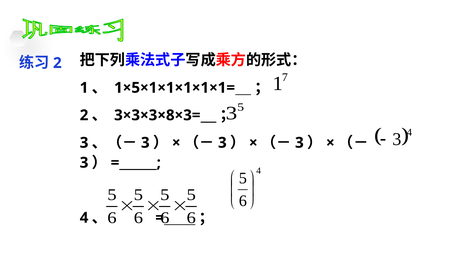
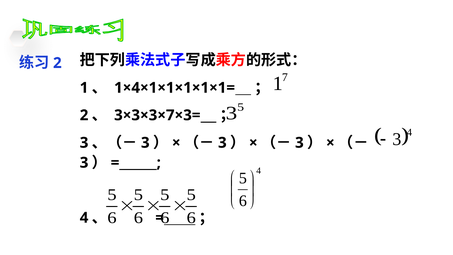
1×5×1×1×1×1×1=: 1×5×1×1×1×1×1= -> 1×4×1×1×1×1×1= (175, 88)
3×3×3×8×3=: 3×3×3×8×3= -> 3×3×3×7×3= (157, 115)
